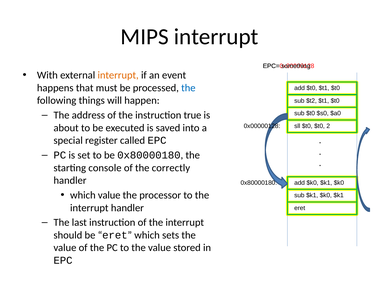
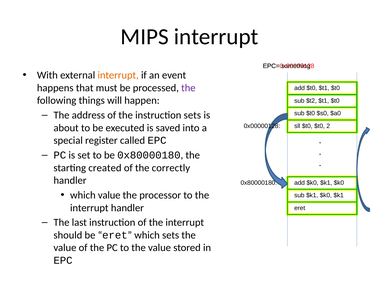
the colour: blue -> purple (188, 88)
instruction true: true -> sets (192, 115)
console: console -> created (105, 168)
